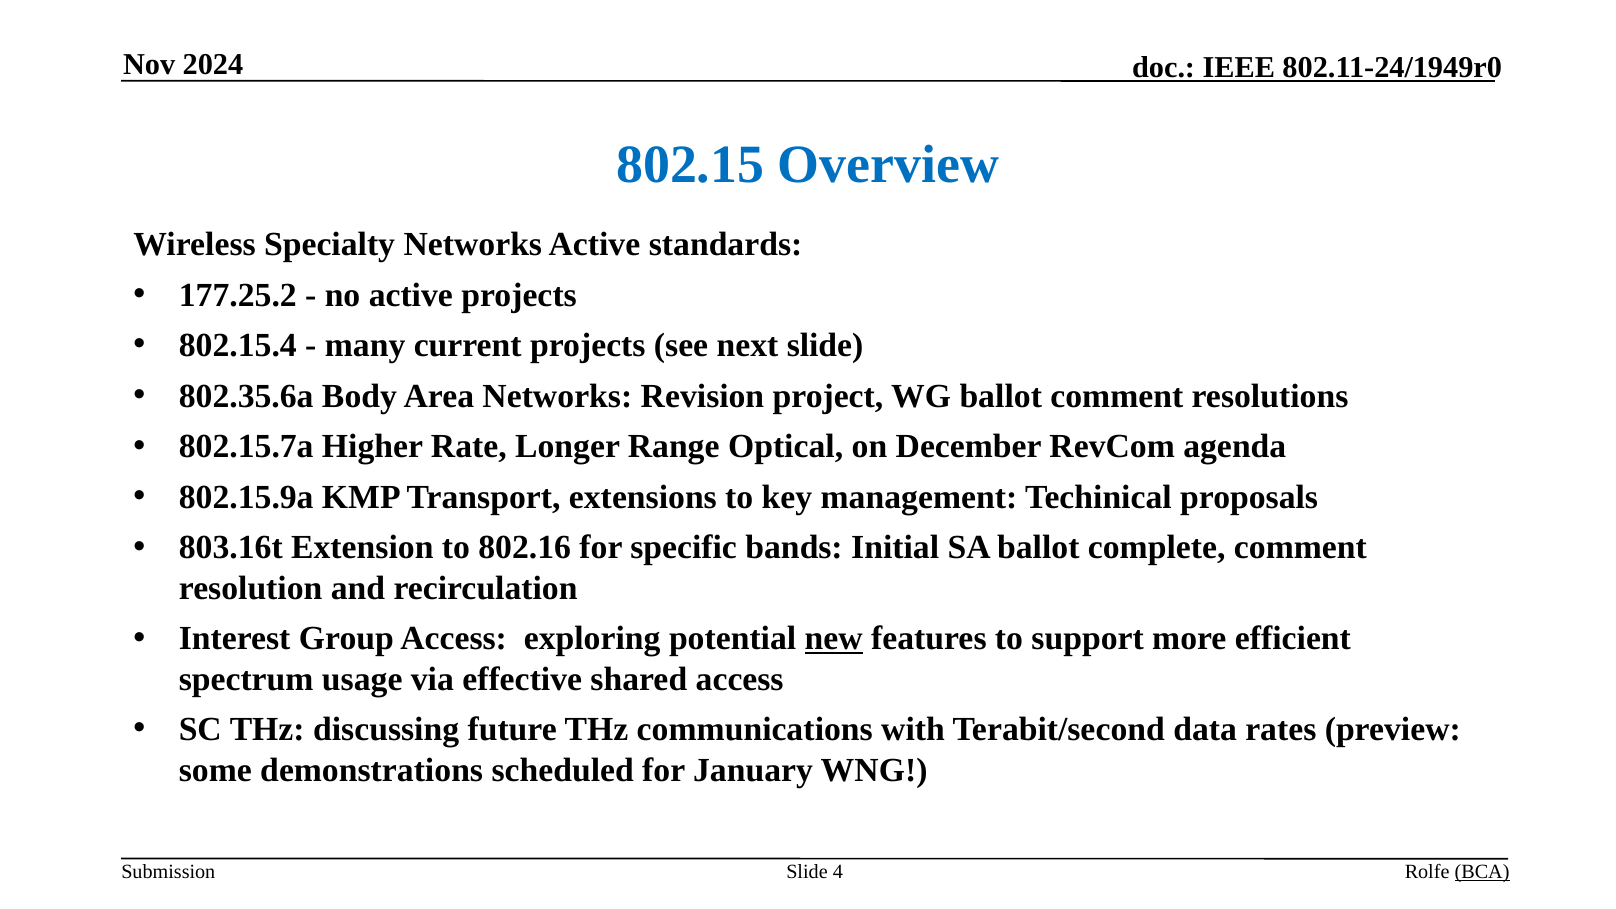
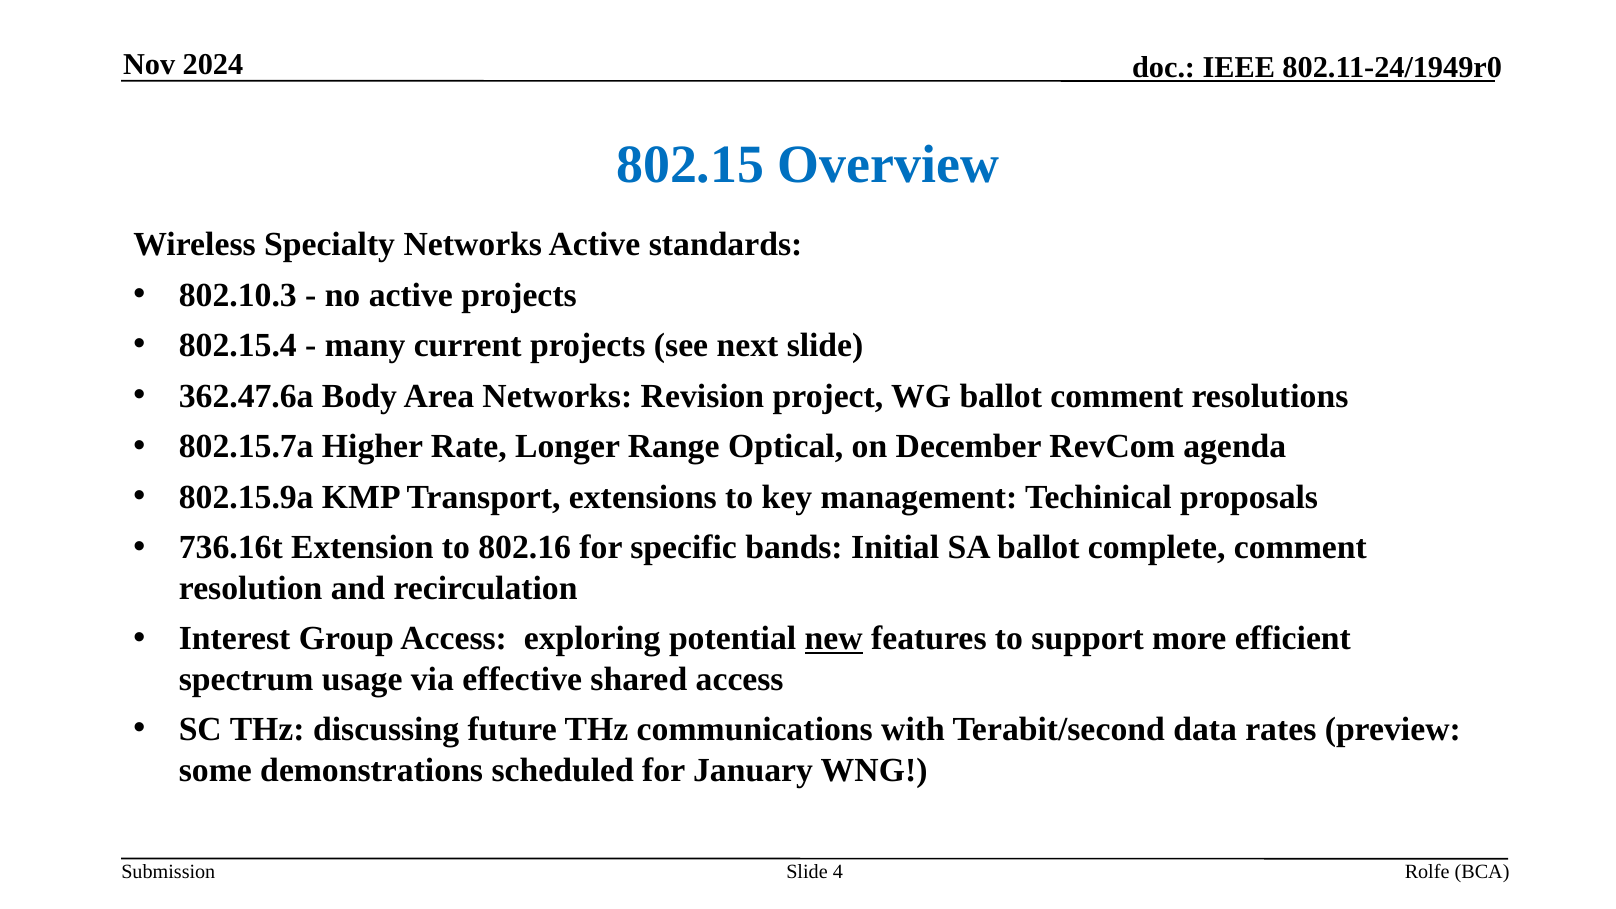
177.25.2: 177.25.2 -> 802.10.3 (238, 295)
802.35.6a: 802.35.6a -> 362.47.6a (246, 396)
803.16t: 803.16t -> 736.16t (231, 548)
BCA underline: present -> none (1482, 872)
